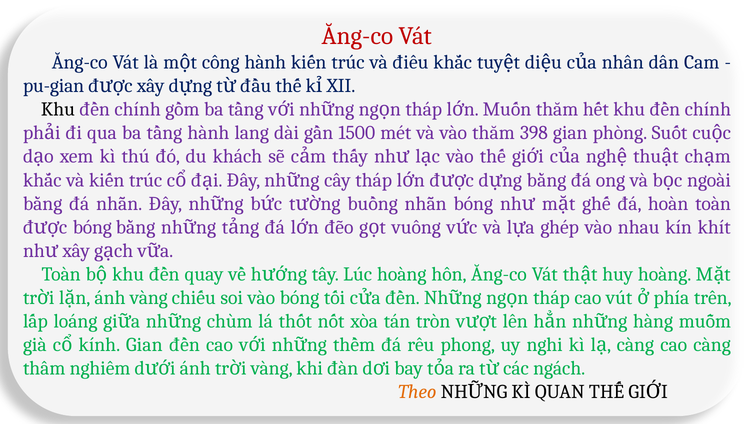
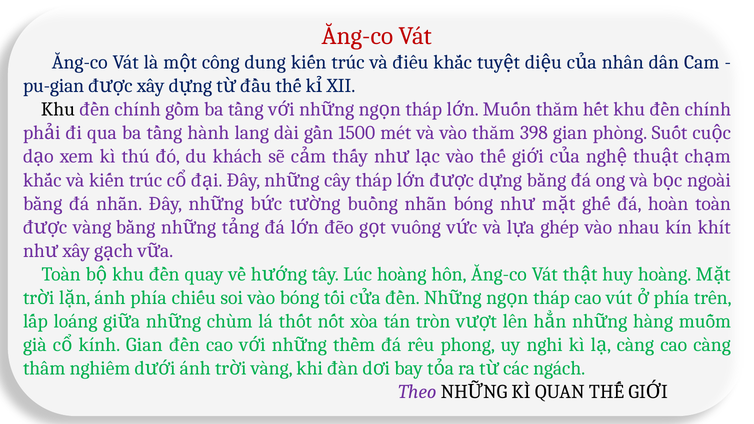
công hành: hành -> dung (265, 62)
bóng: bóng -> vàng (92, 227)
ánh vàng: vàng -> phía (149, 298)
Theo colour: orange -> purple (417, 392)
